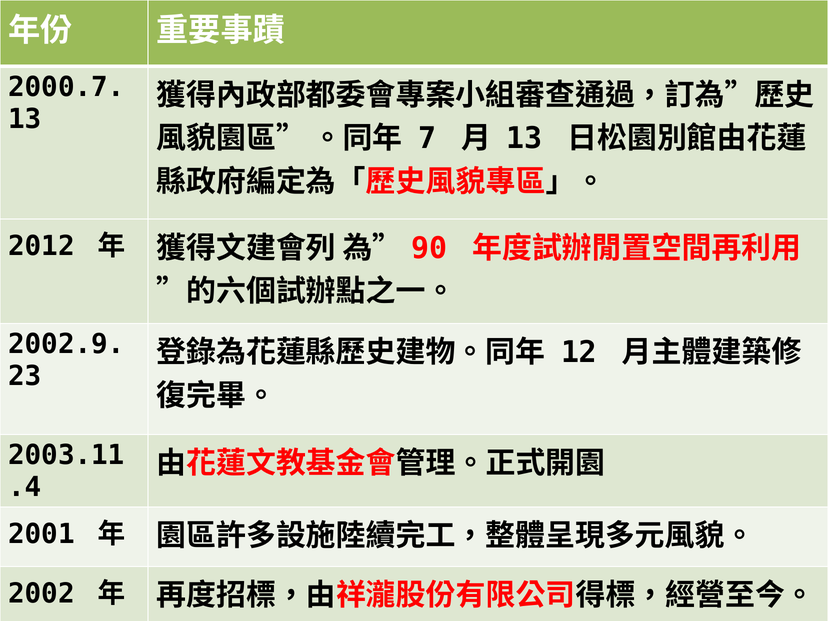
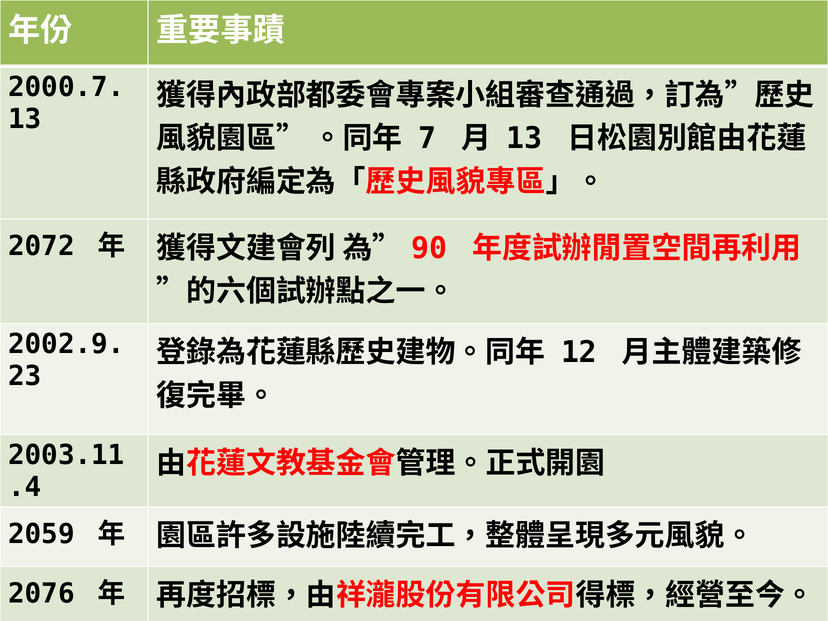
2012: 2012 -> 2072 (42, 246)
2001: 2001 -> 2059 (42, 534)
2002: 2002 -> 2076 (42, 593)
